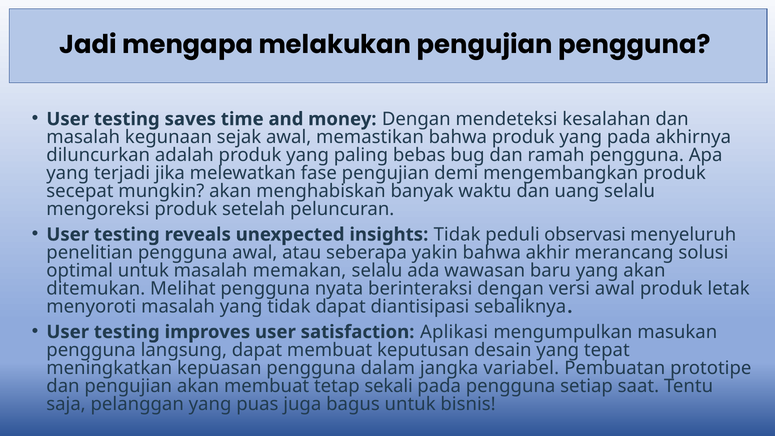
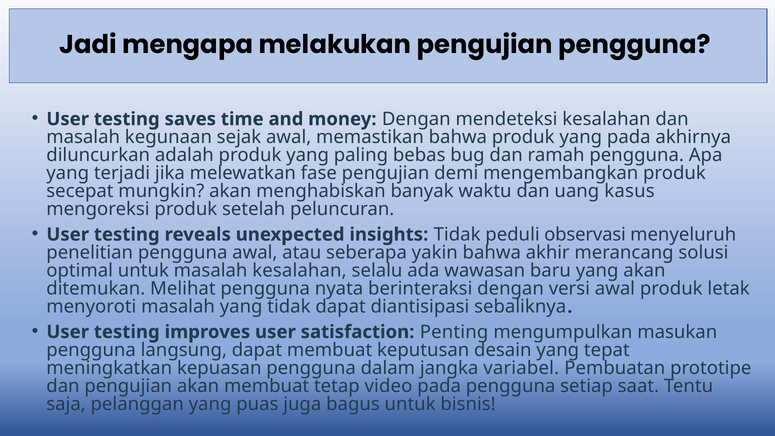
uang selalu: selalu -> kasus (630, 191)
masalah memakan: memakan -> kesalahan (299, 271)
Aplikasi: Aplikasi -> Penting (454, 332)
sekali: sekali -> video (388, 386)
